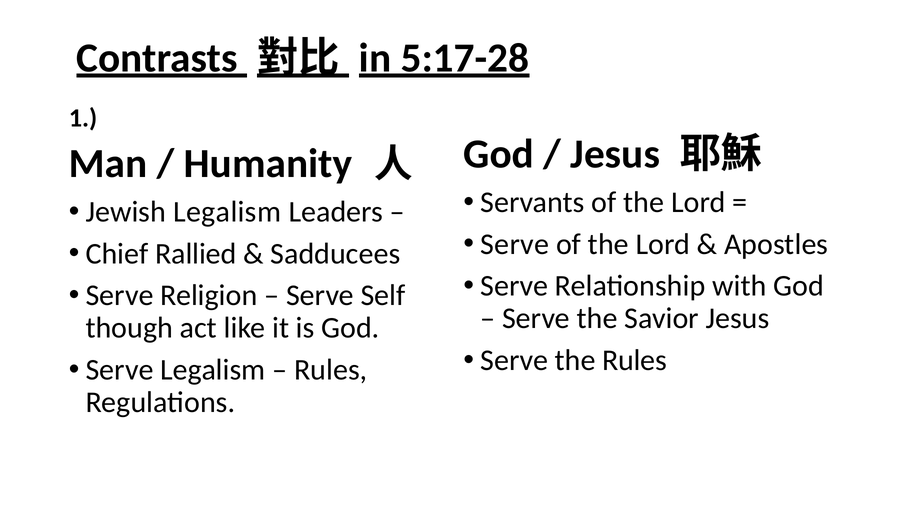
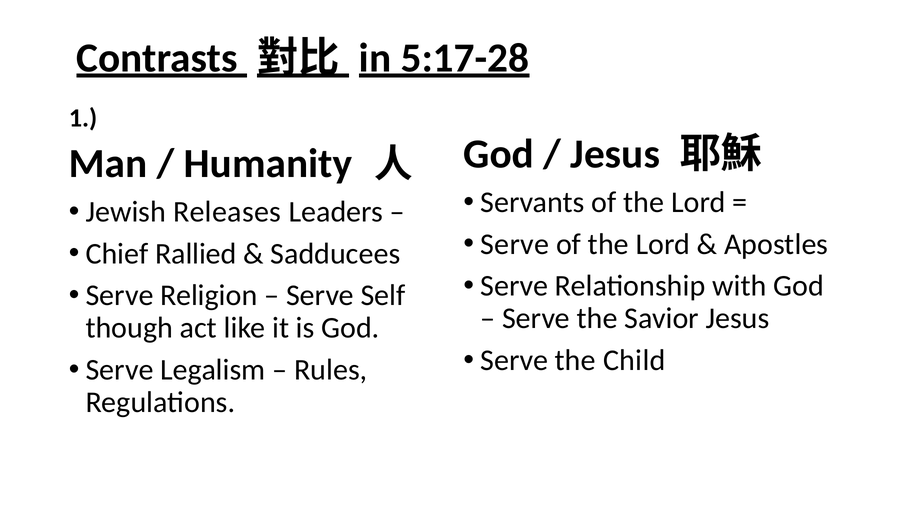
Jewish Legalism: Legalism -> Releases (227, 212)
the Rules: Rules -> Child (634, 361)
